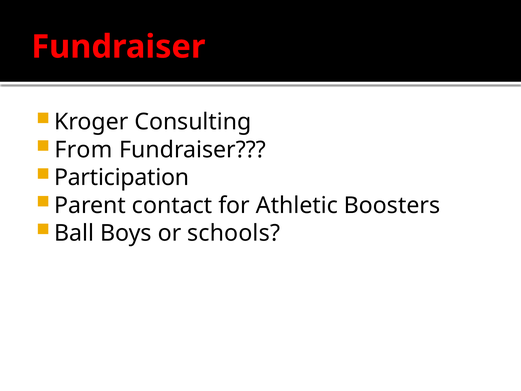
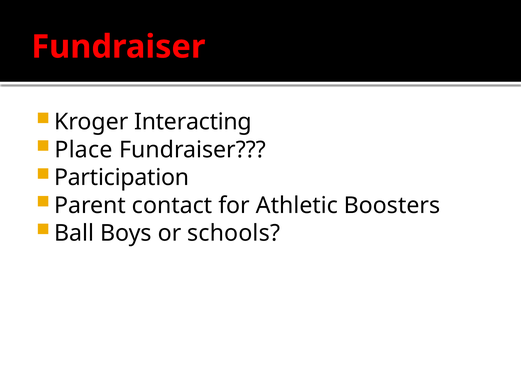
Consulting: Consulting -> Interacting (193, 122)
From: From -> Place (84, 150)
